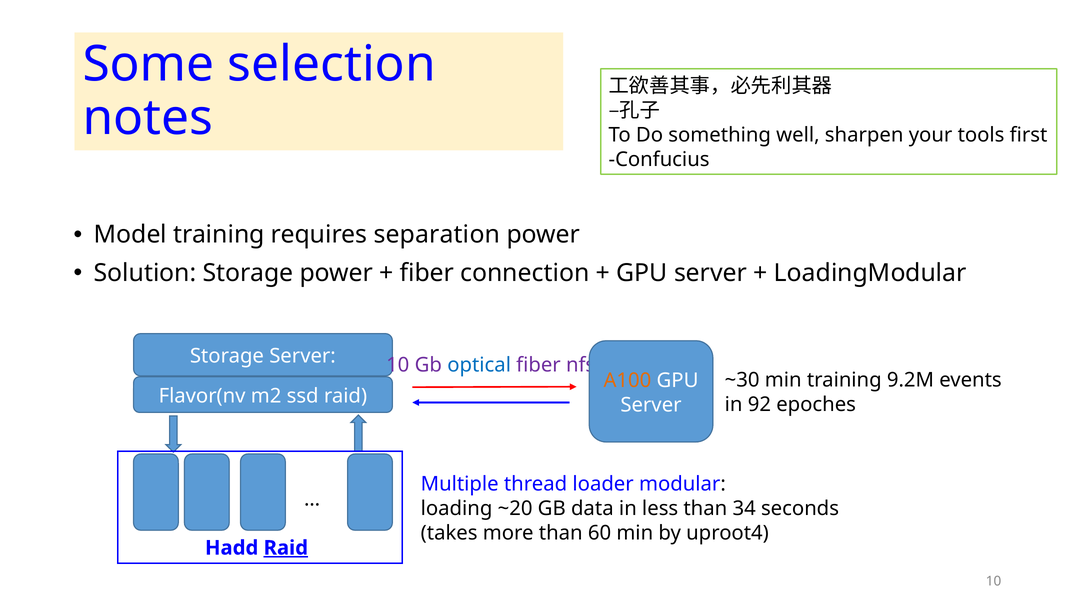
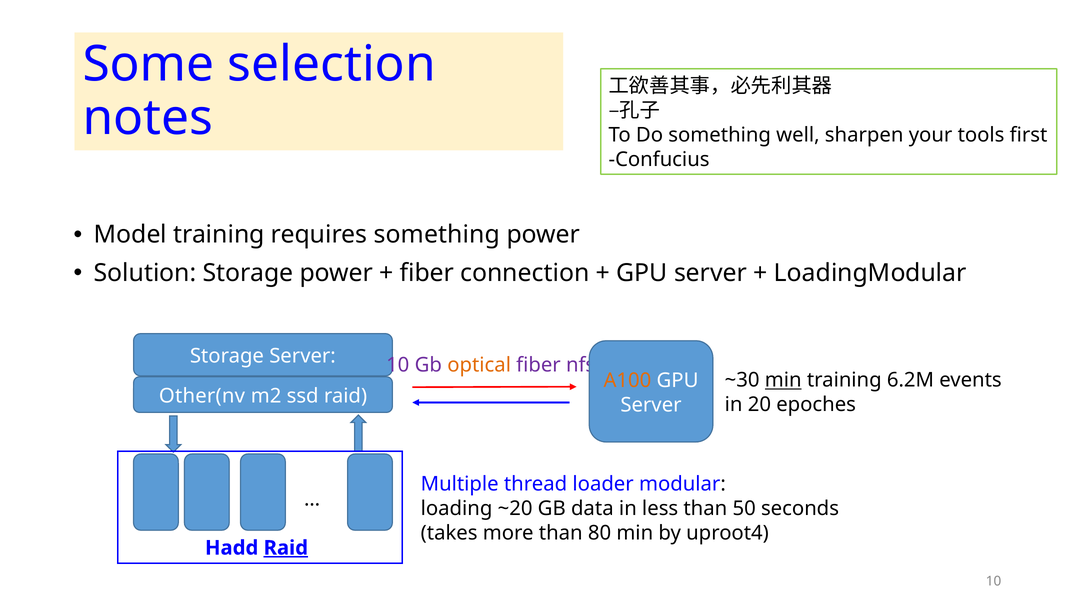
requires separation: separation -> something (437, 235)
optical colour: blue -> orange (479, 365)
min underline: none -> present (783, 380)
9.2M: 9.2M -> 6.2M (910, 380)
Flavor(nv: Flavor(nv -> Other(nv (202, 396)
92: 92 -> 20 (759, 404)
34: 34 -> 50 (744, 508)
60: 60 -> 80 (600, 533)
